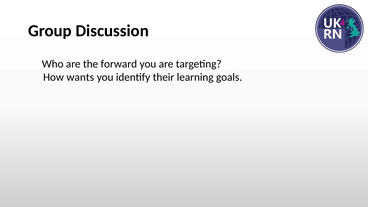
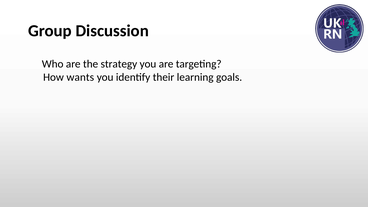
forward: forward -> strategy (119, 64)
